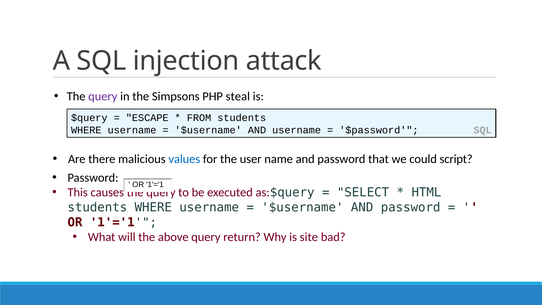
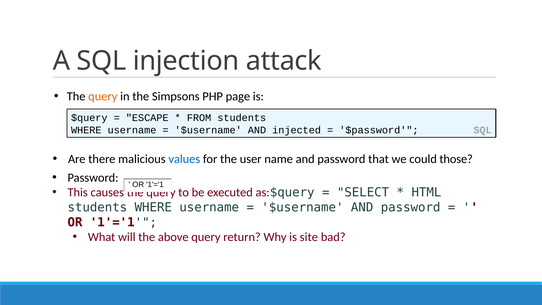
query colour: purple -> orange (103, 96)
steal: steal -> page (238, 96)
AND username: username -> injected (297, 130)
script: script -> those (456, 159)
